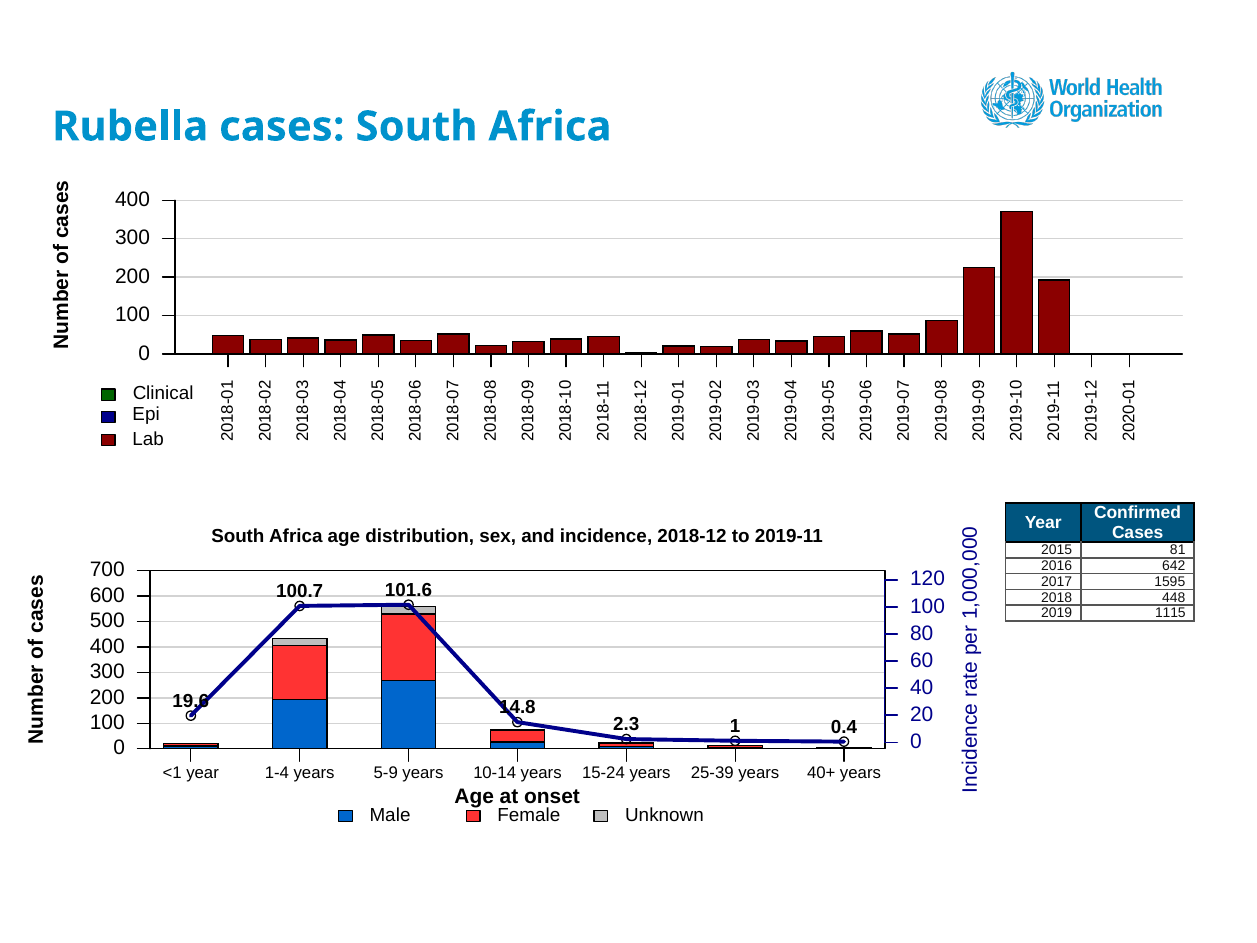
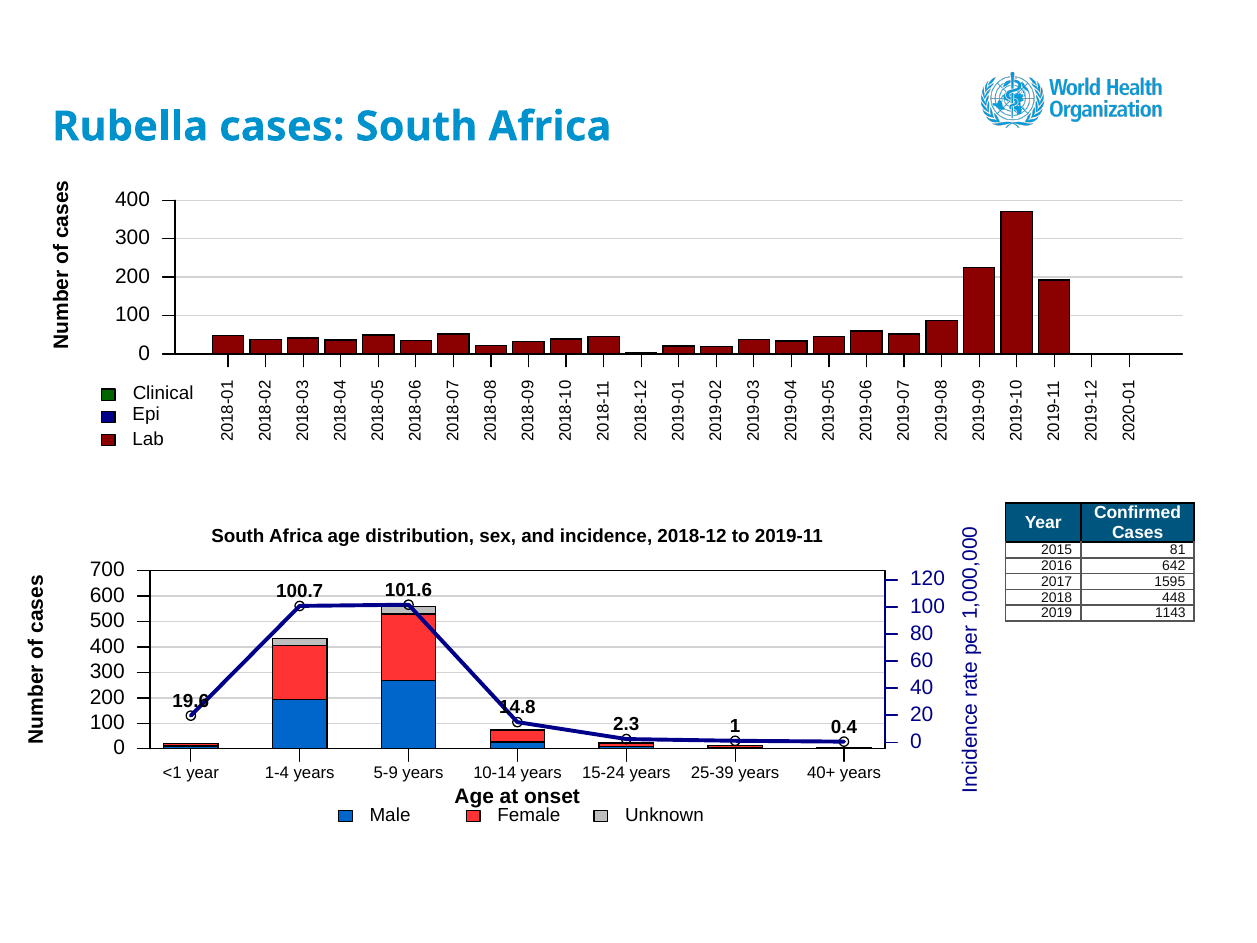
1115: 1115 -> 1143 (1170, 613)
